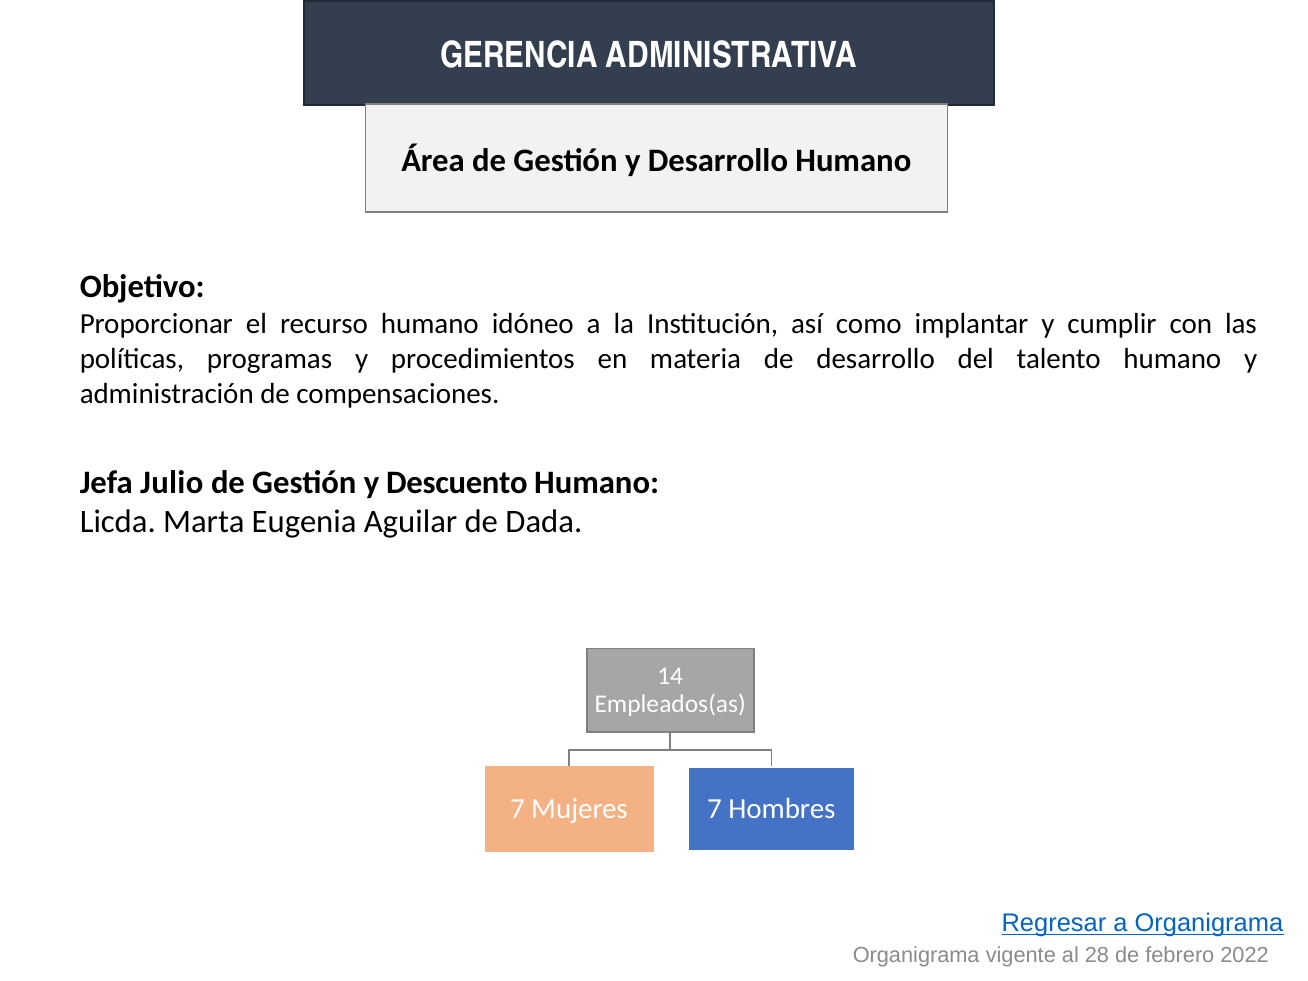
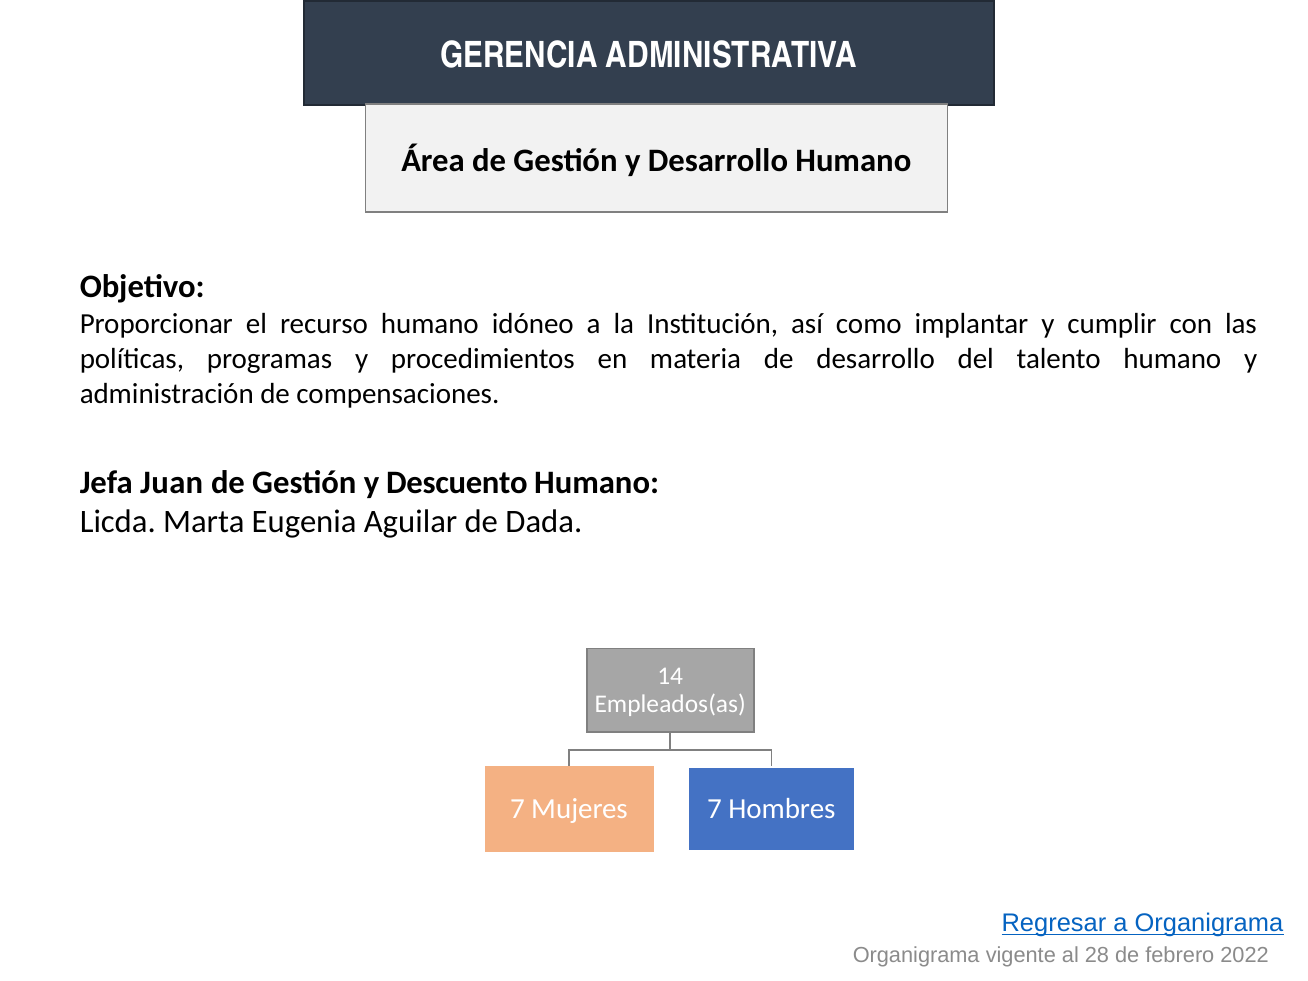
Julio: Julio -> Juan (172, 483)
